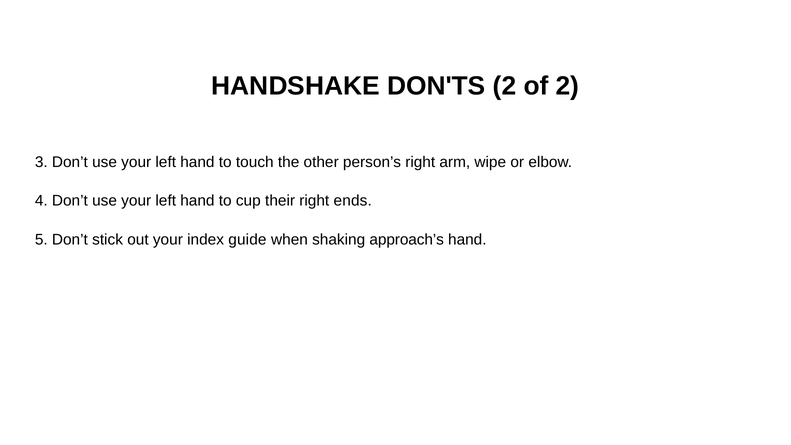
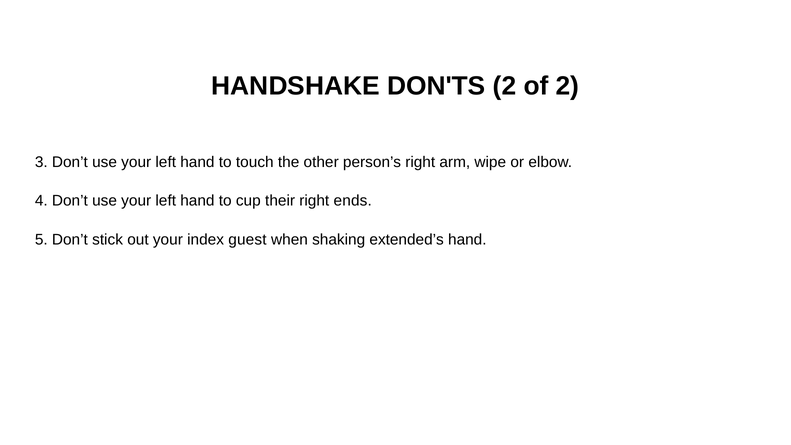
guide: guide -> guest (247, 239)
approach’s: approach’s -> extended’s (407, 239)
